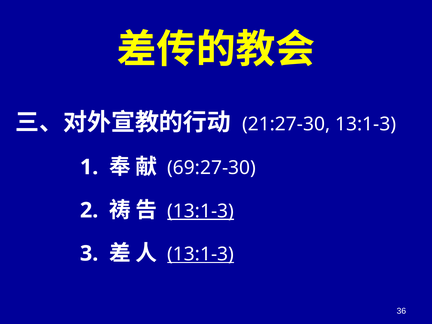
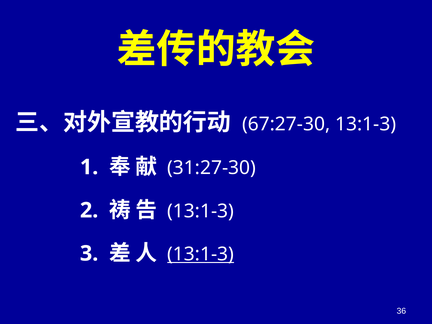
21:27-30: 21:27-30 -> 67:27-30 (286, 124)
69:27-30: 69:27-30 -> 31:27-30 (212, 168)
13:1-3 underline: present -> none (201, 211)
